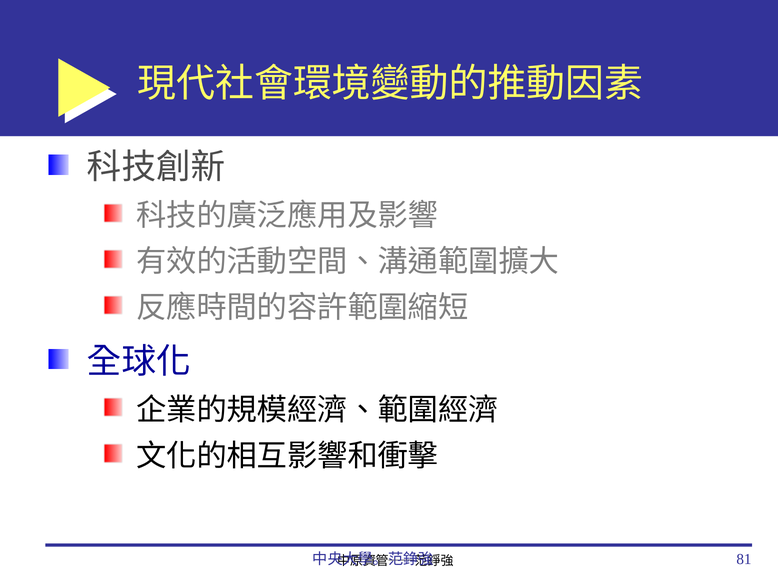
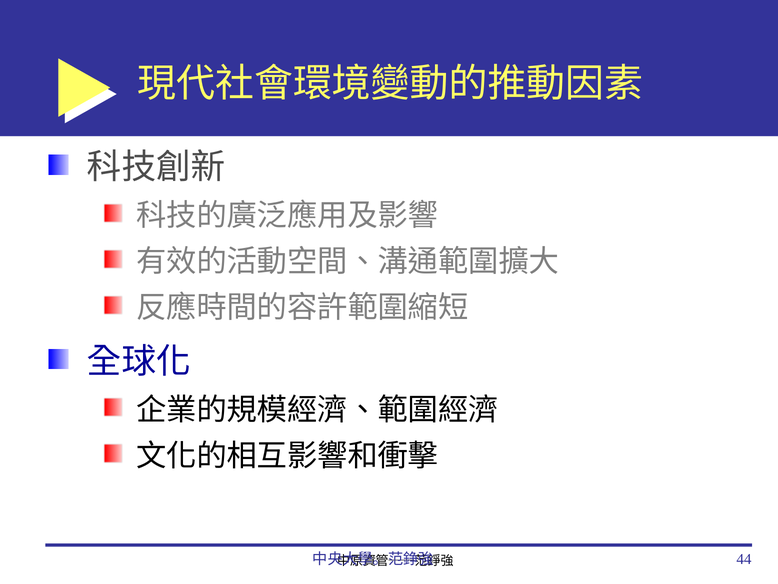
81: 81 -> 44 (744, 559)
